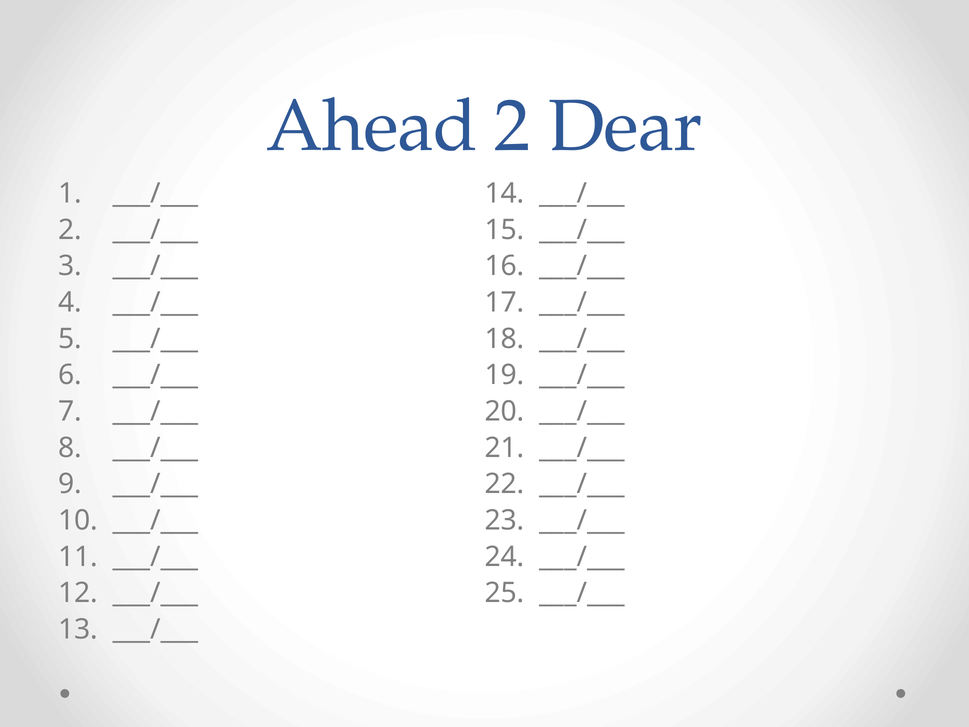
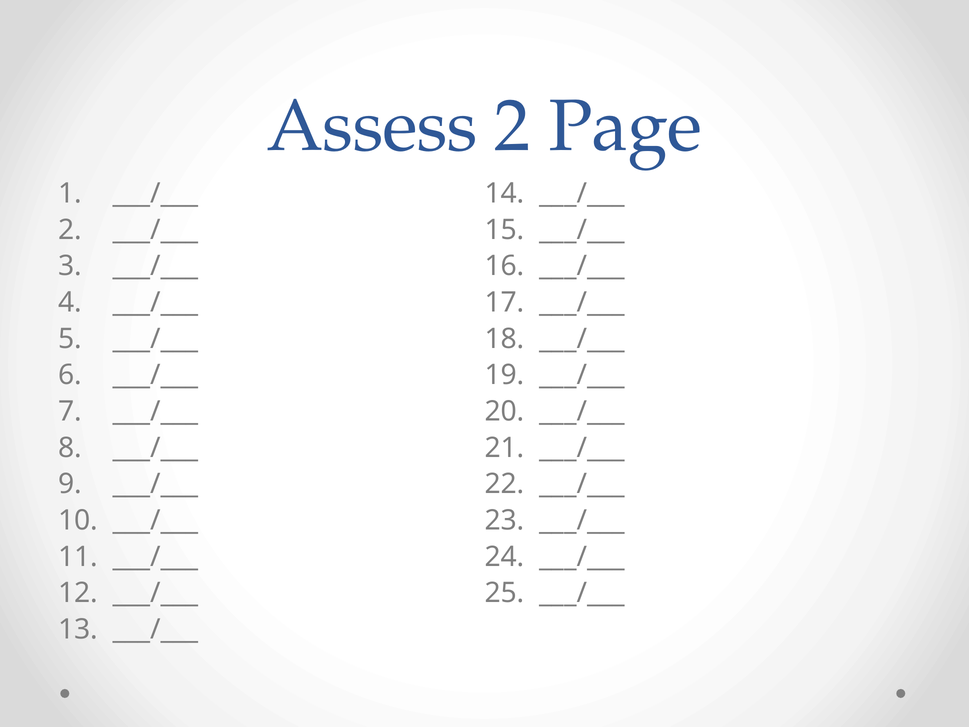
Ahead: Ahead -> Assess (372, 126)
Dear: Dear -> Page (625, 126)
